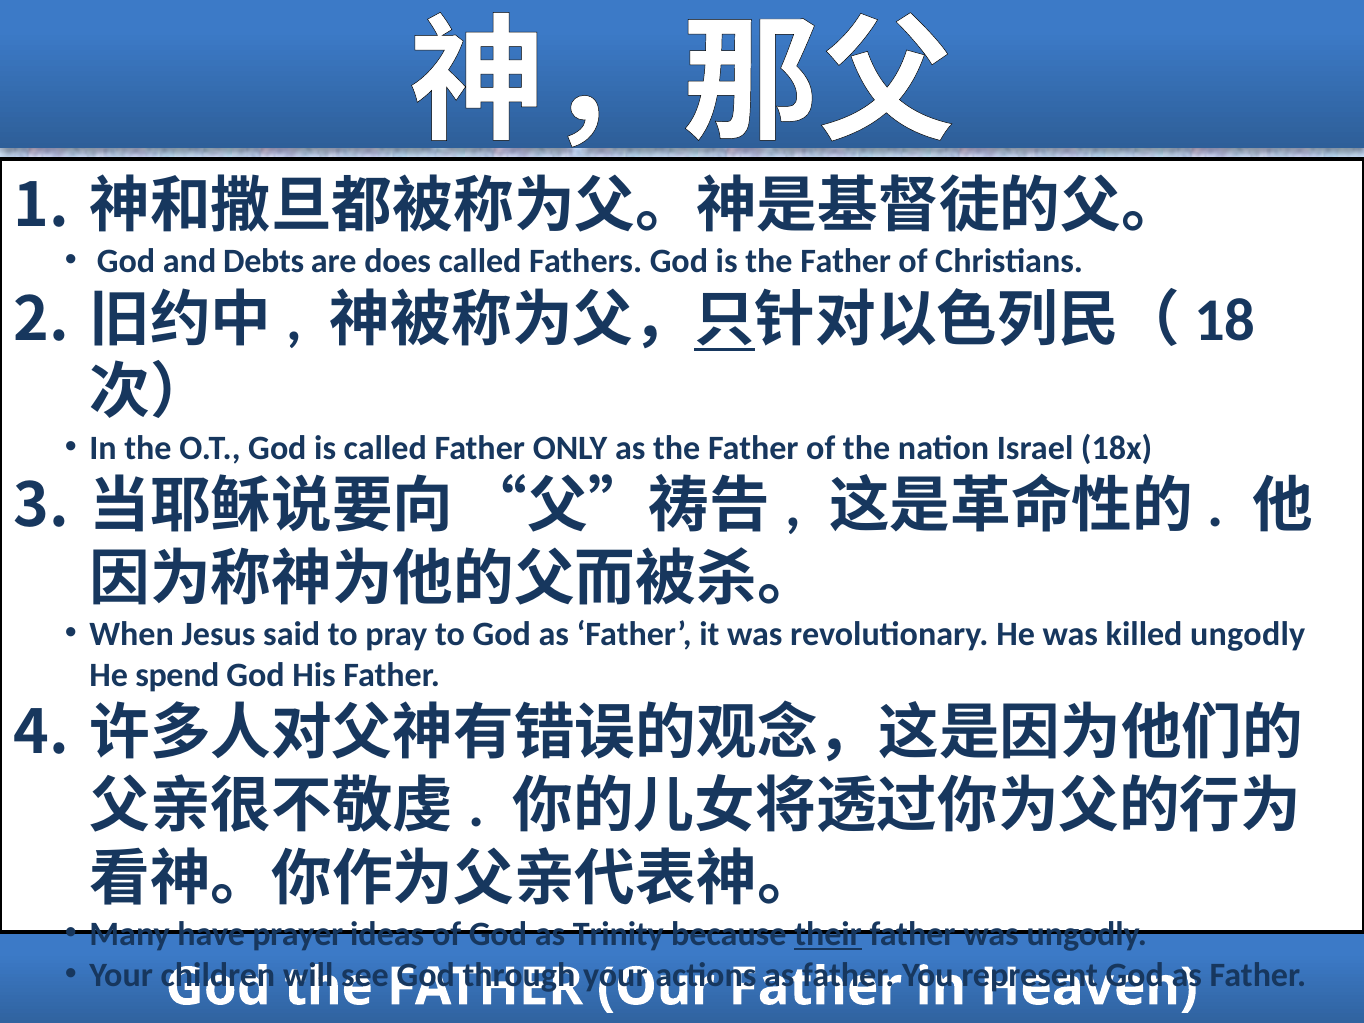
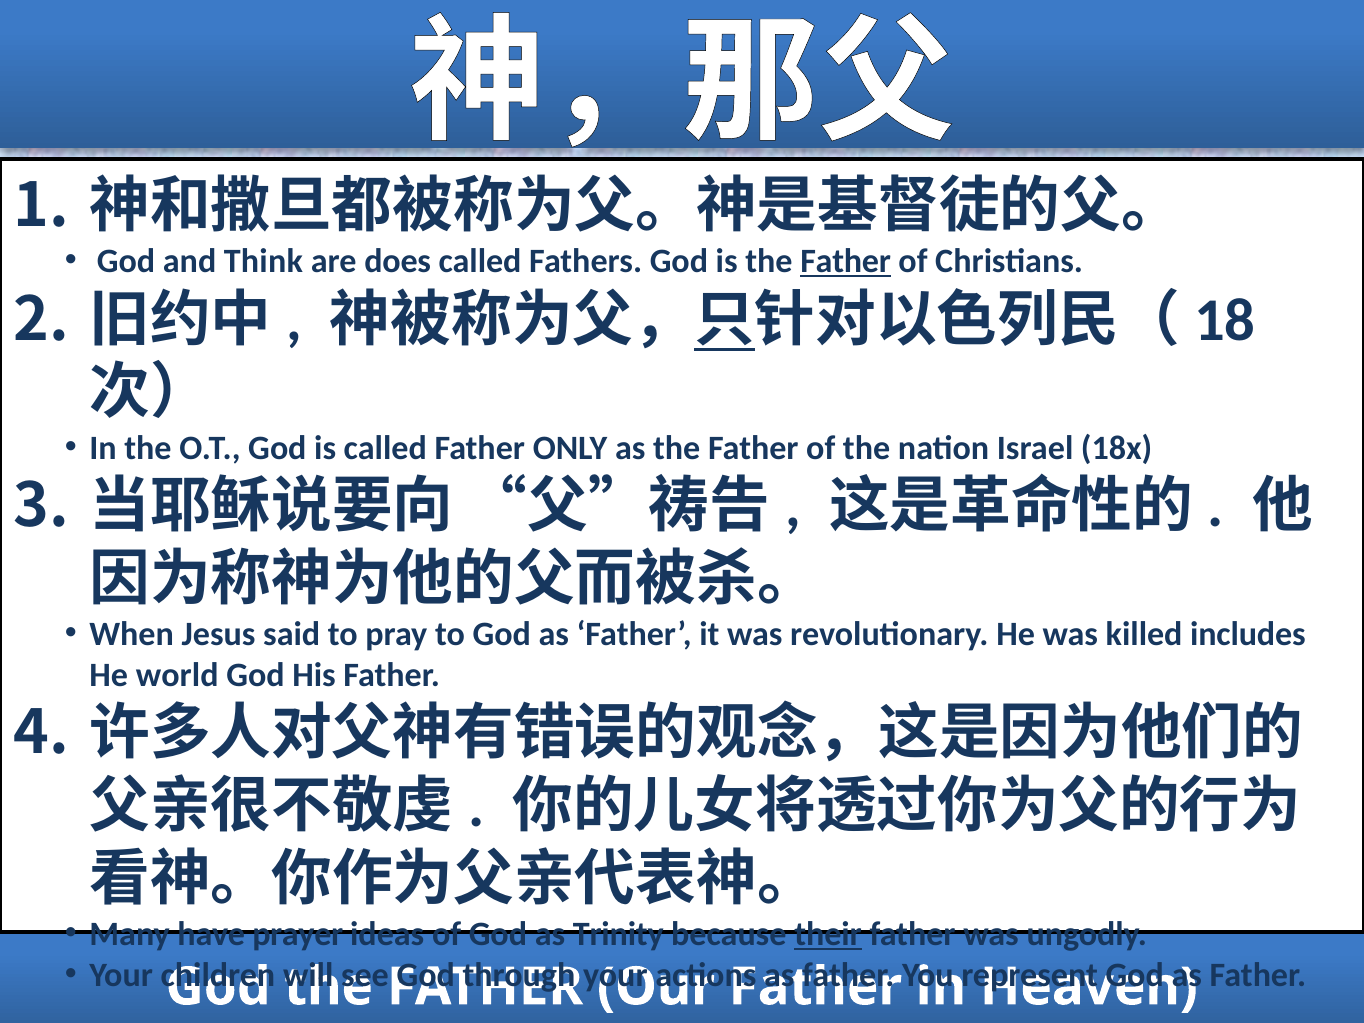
Debts: Debts -> Think (263, 261)
Father underline: none -> present (846, 261)
killed ungodly: ungodly -> includes (1248, 634)
spend: spend -> world (177, 675)
